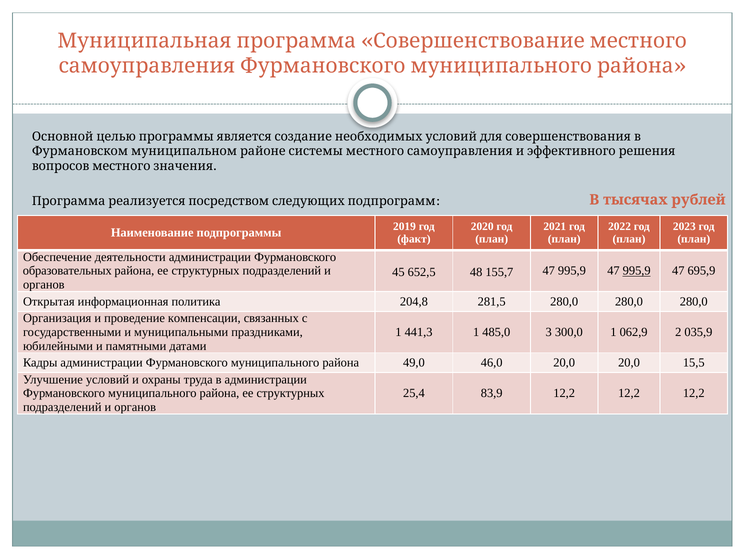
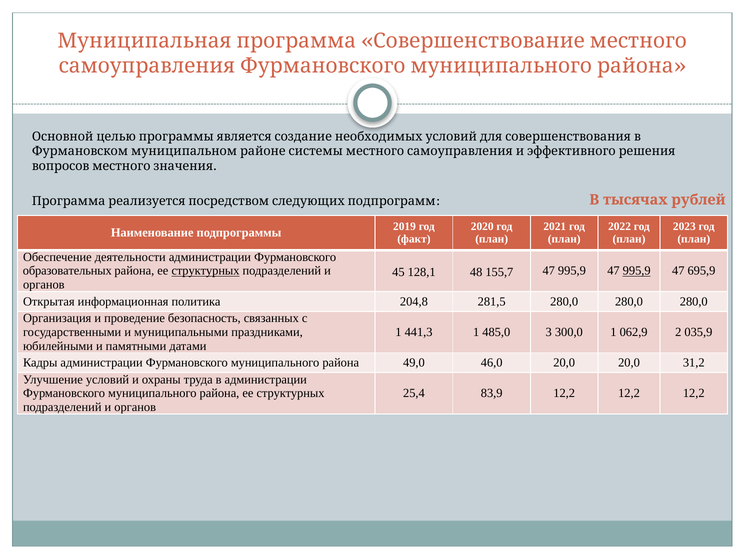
структурных underline: none -> present (205, 271)
652,5: 652,5 -> 128,1 (422, 272)
компенсации: компенсации -> безопасность (204, 318)
15,5: 15,5 -> 31,2 (694, 363)
